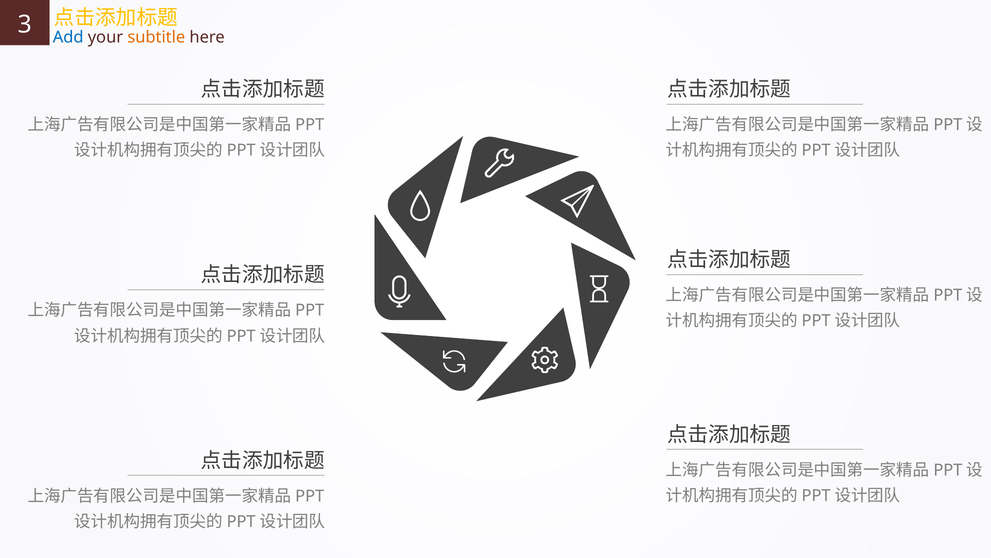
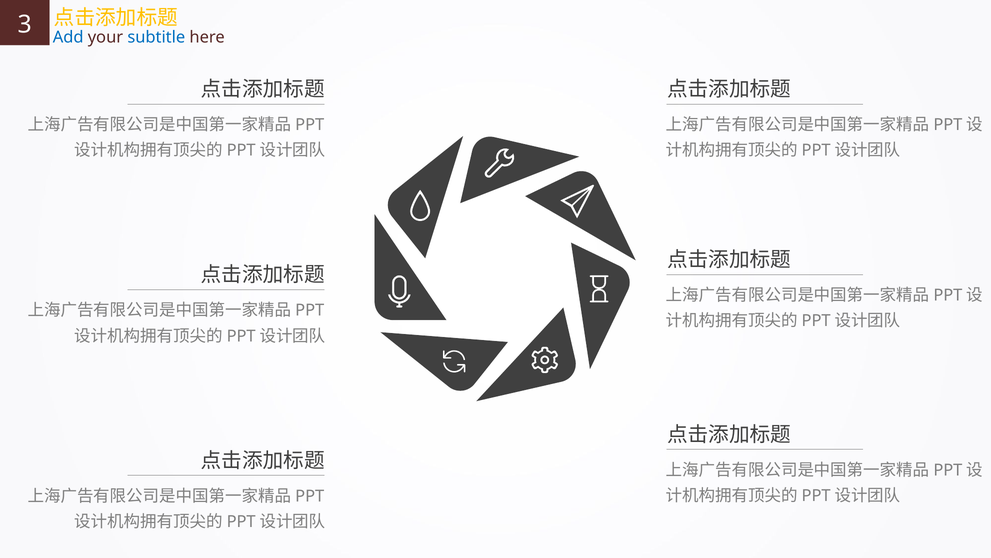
subtitle colour: orange -> blue (156, 37)
